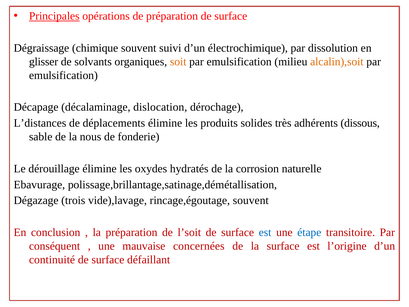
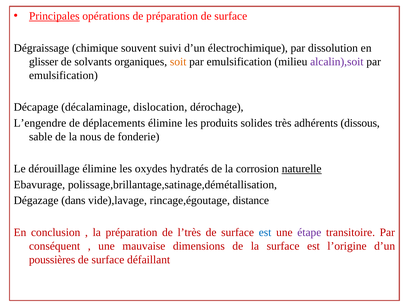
alcalin),soit colour: orange -> purple (337, 62)
L’distances: L’distances -> L’engendre (40, 123)
naturelle underline: none -> present (302, 169)
trois: trois -> dans (73, 200)
rincage,égoutage souvent: souvent -> distance (251, 200)
l’soit: l’soit -> l’très (189, 232)
étape colour: blue -> purple (309, 232)
concernées: concernées -> dimensions (199, 246)
continuité: continuité -> poussières (52, 260)
